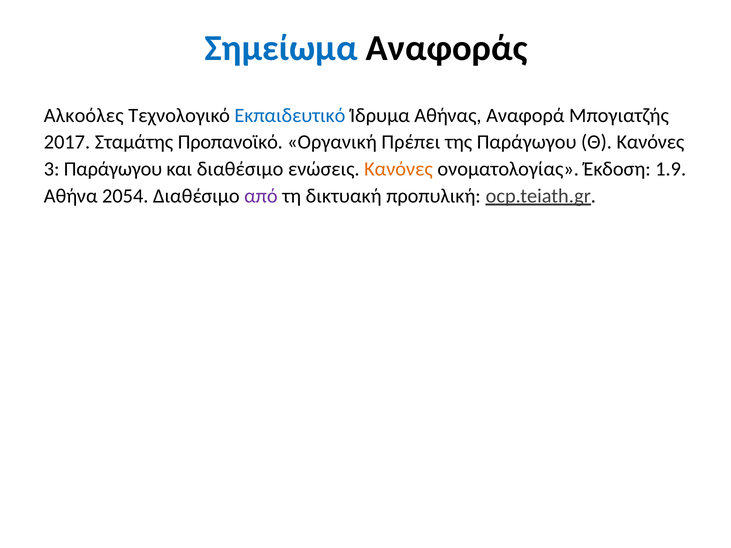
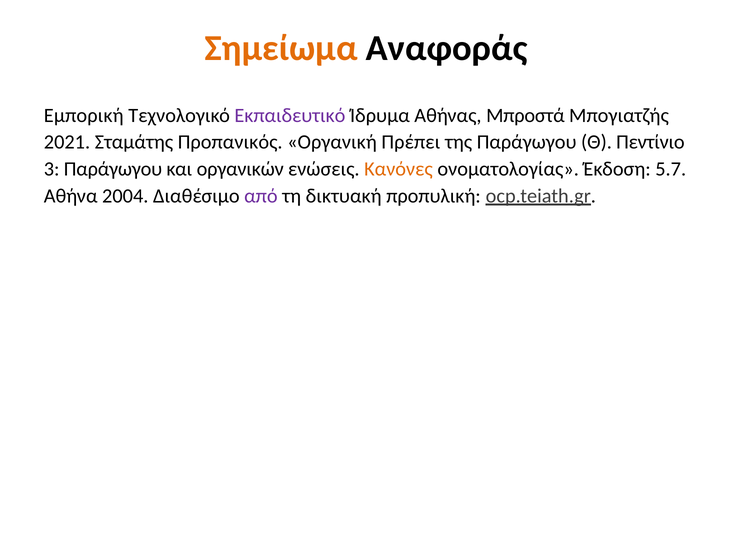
Σημείωμα colour: blue -> orange (281, 48)
Αλκοόλες: Αλκοόλες -> Εμπορική (84, 115)
Εκπαιδευτικό colour: blue -> purple (290, 115)
Αναφορά: Αναφορά -> Μπροστά (525, 115)
2017: 2017 -> 2021 (67, 142)
Προπανoϊκό: Προπανoϊκό -> Προπανικός (230, 142)
Θ Κανόνες: Κανόνες -> Πεντίνιο (650, 142)
και διαθέσιμο: διαθέσιμο -> οργανικών (240, 169)
1.9: 1.9 -> 5.7 (671, 169)
2054: 2054 -> 2004 (125, 196)
